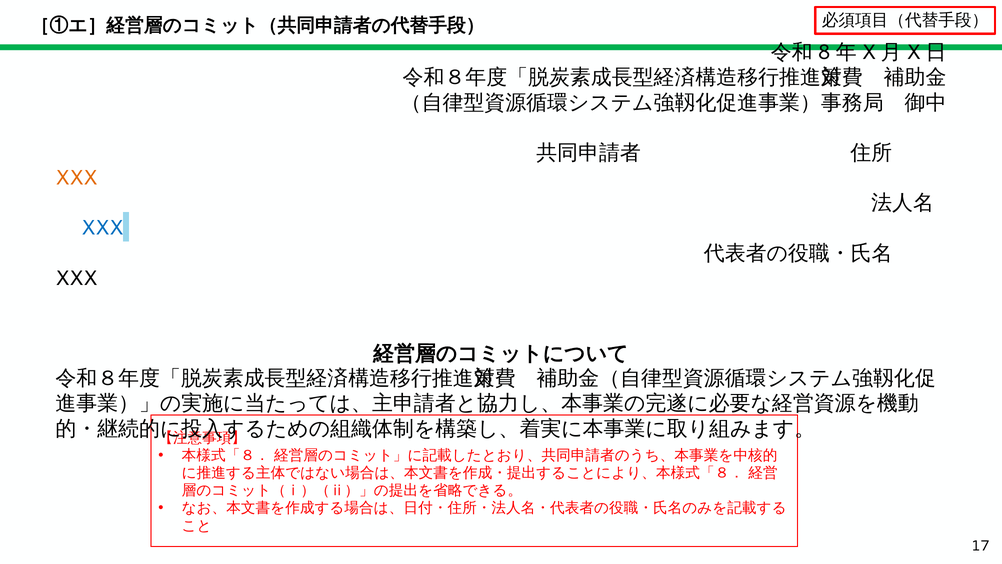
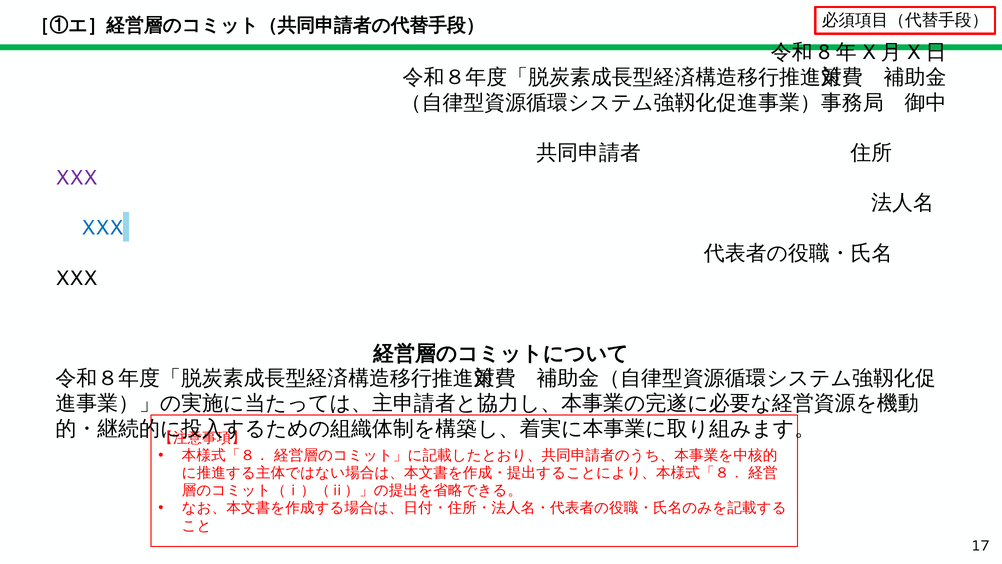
XXX colour: orange -> purple (76, 178)
